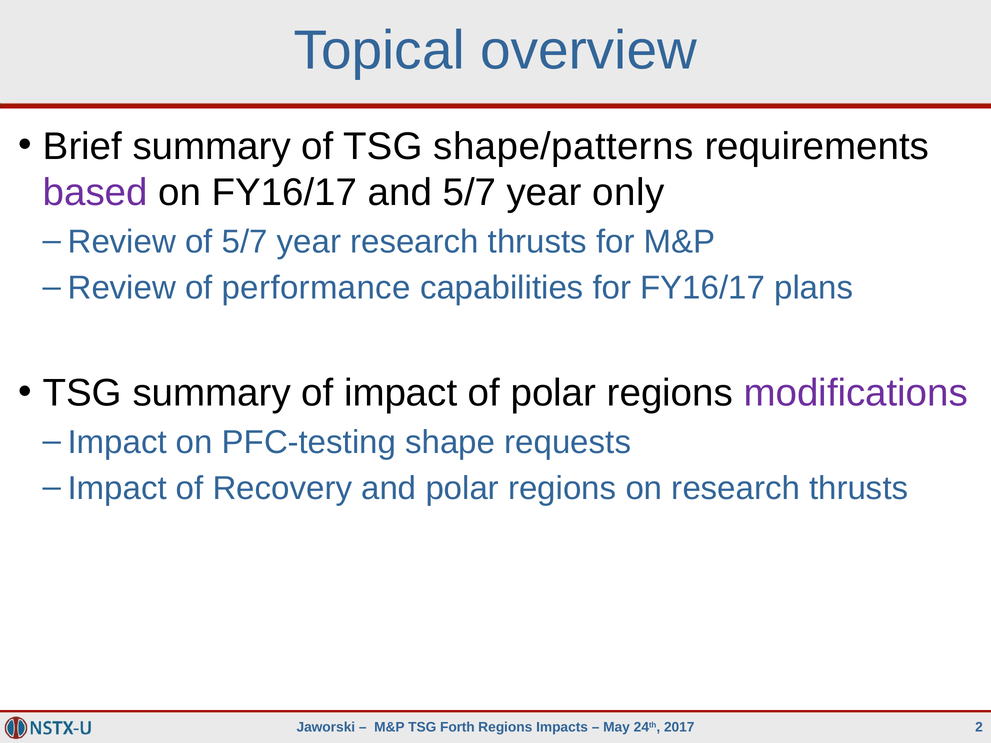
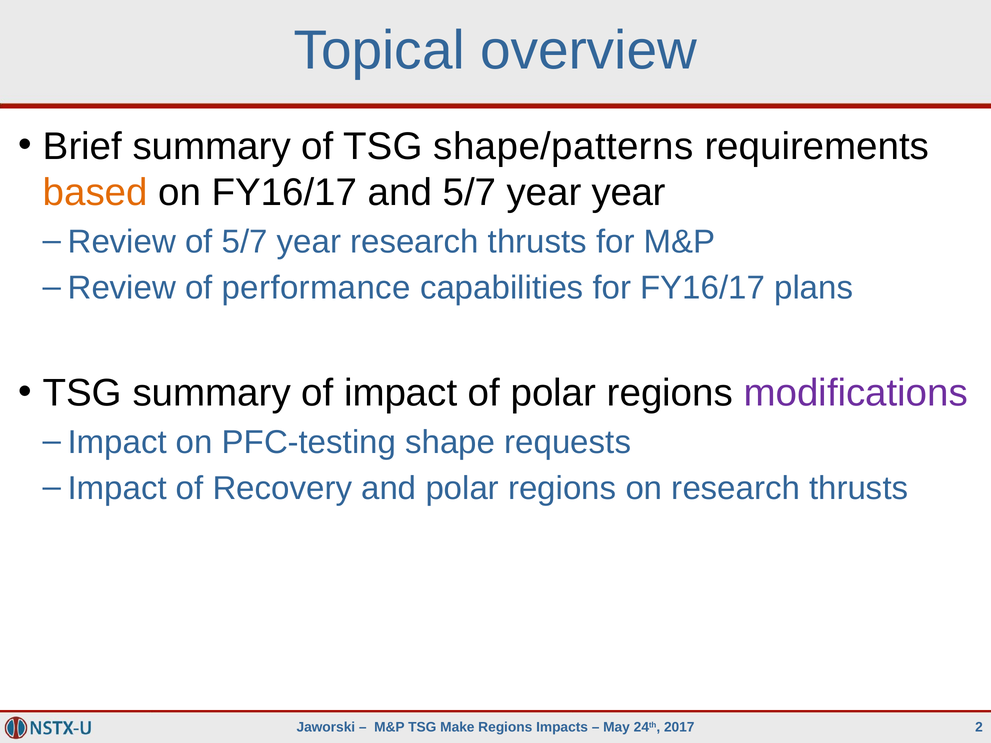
based colour: purple -> orange (95, 193)
year only: only -> year (629, 193)
Forth: Forth -> Make (457, 728)
